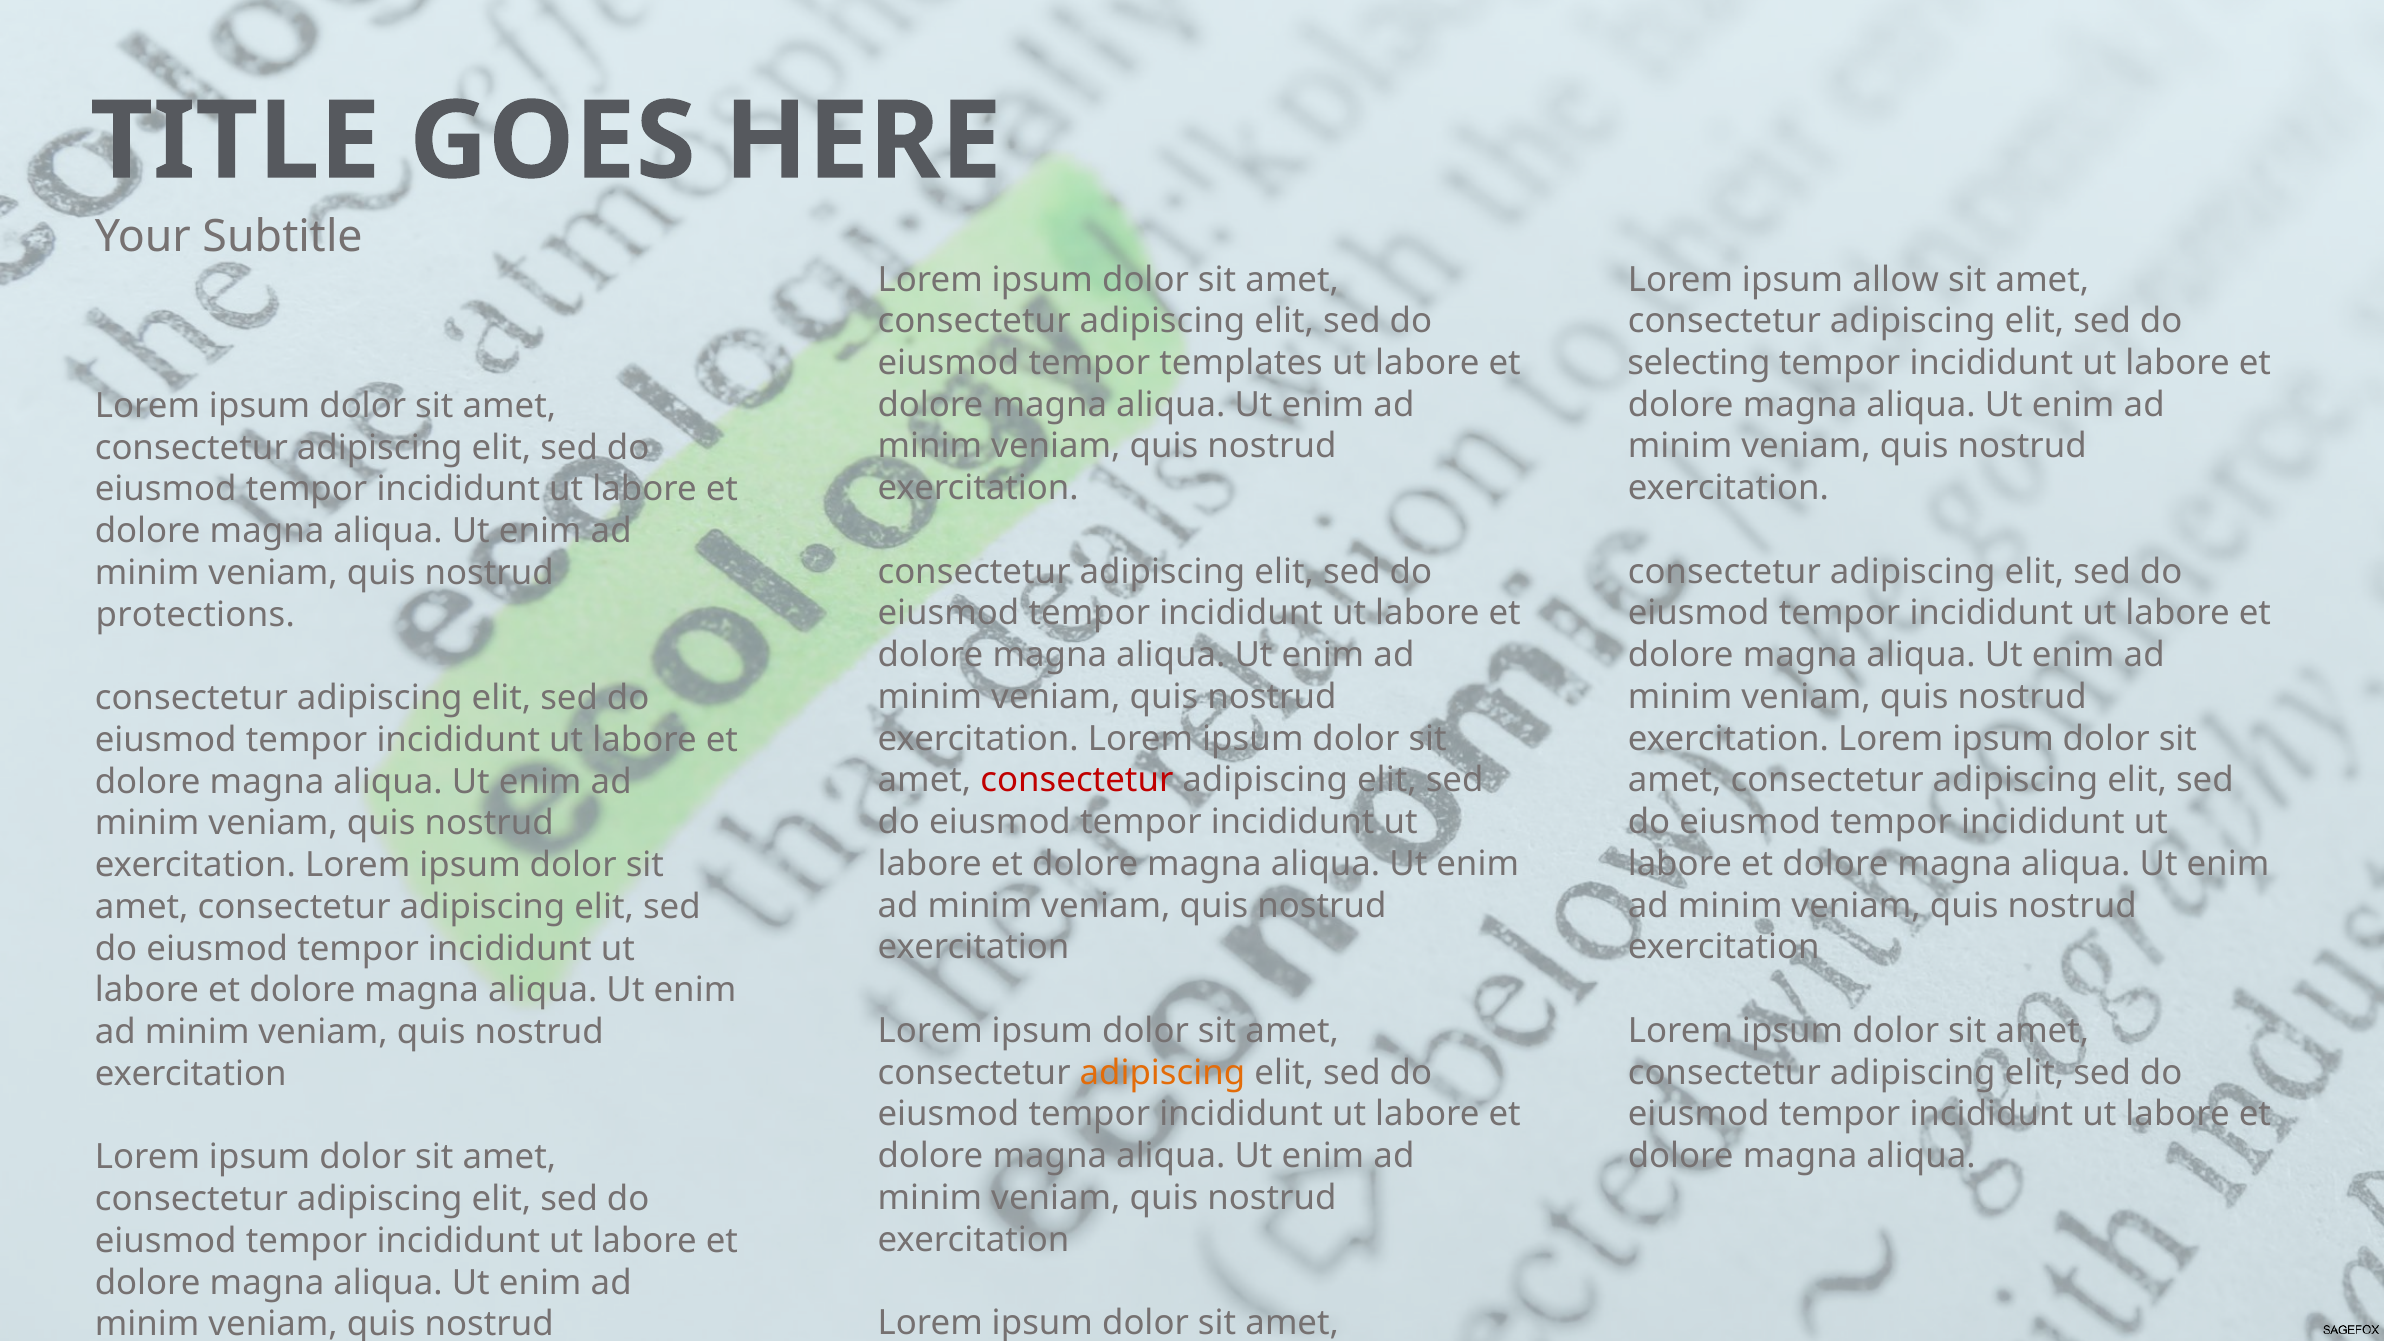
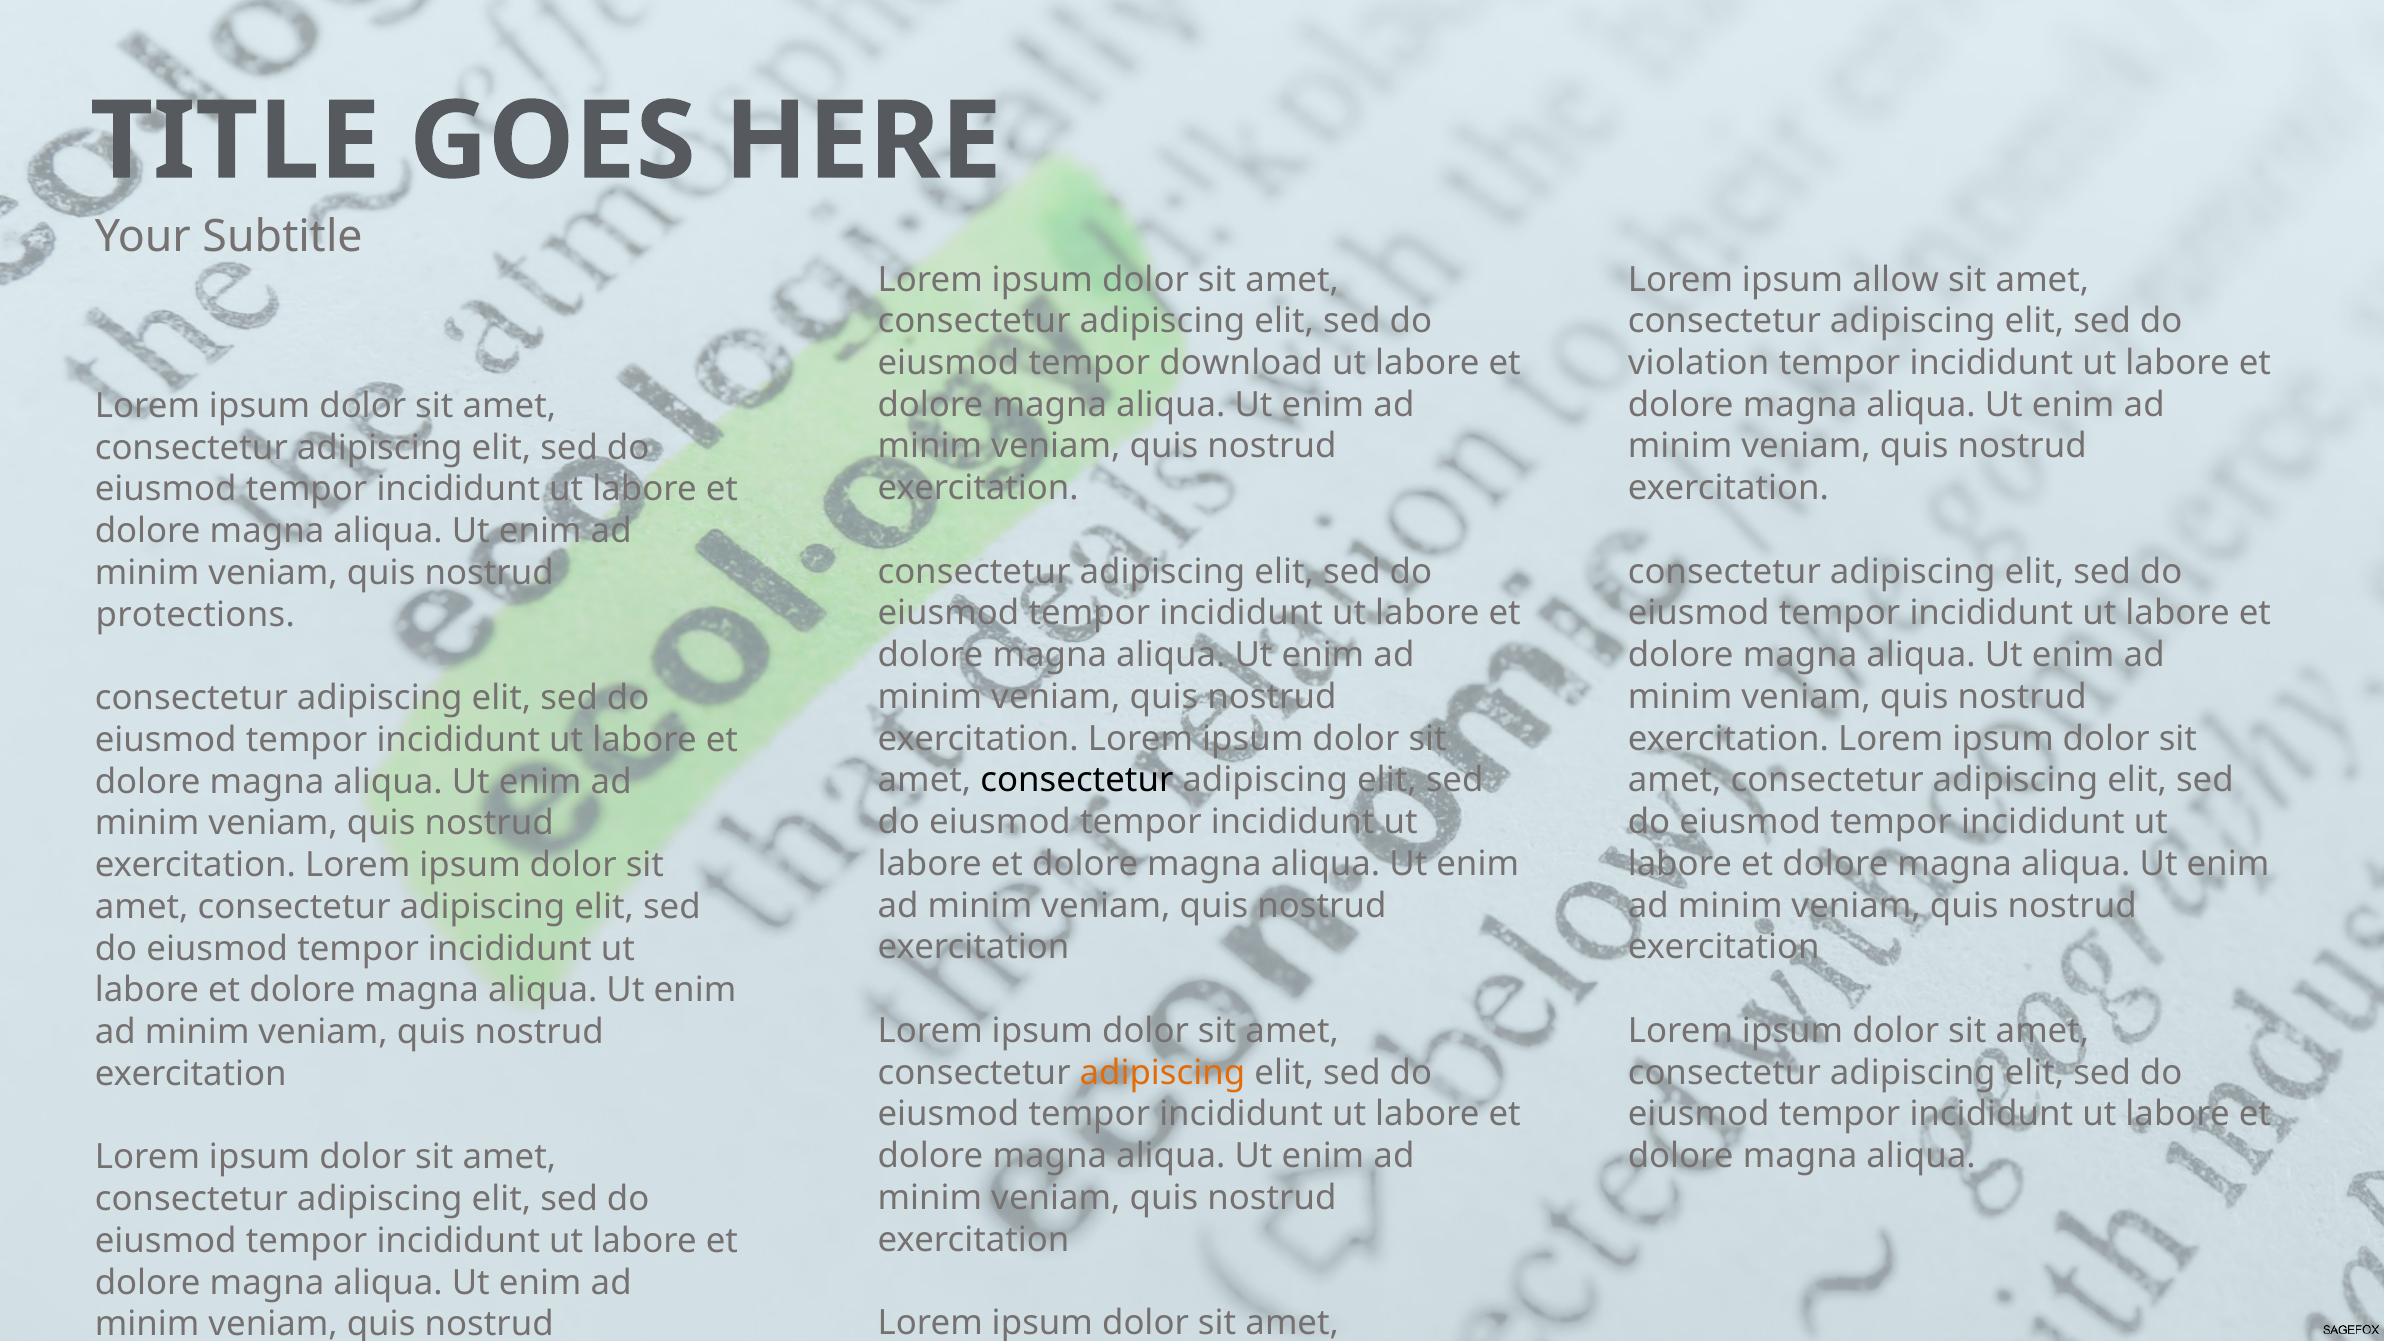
templates: templates -> download (1241, 363)
selecting: selecting -> violation (1699, 363)
consectetur colour: red -> black (1077, 780)
